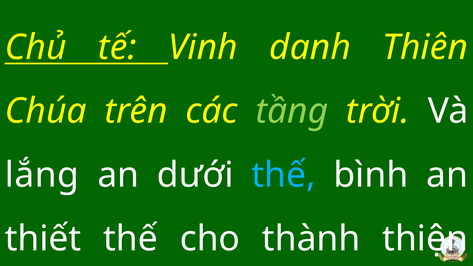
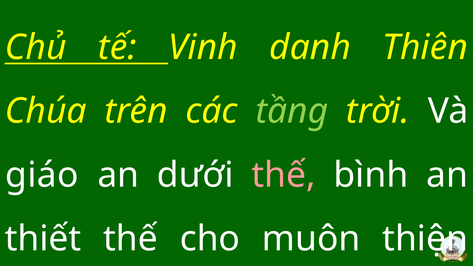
lắng: lắng -> giáo (42, 175)
thế colour: light blue -> pink (284, 175)
thành: thành -> muôn (311, 239)
